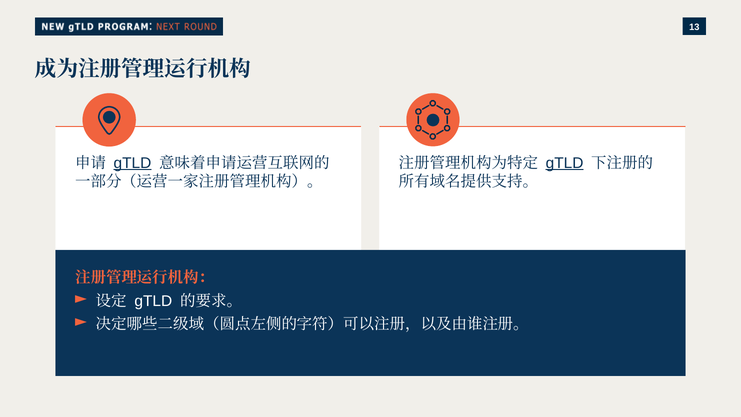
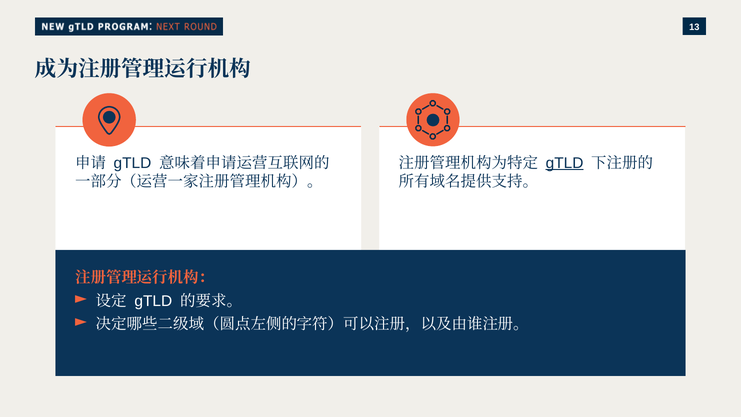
gTLD underline: present -> none (132, 163)
